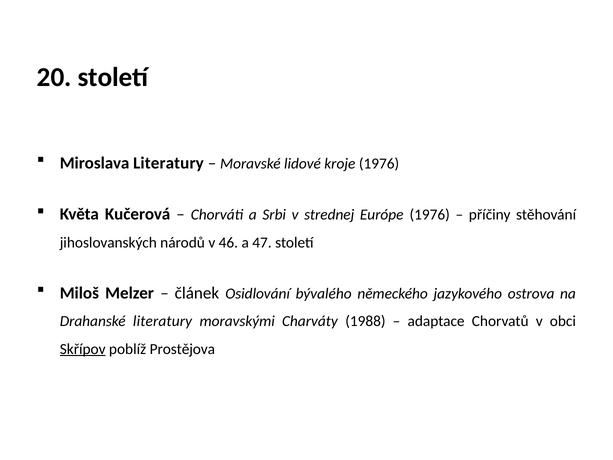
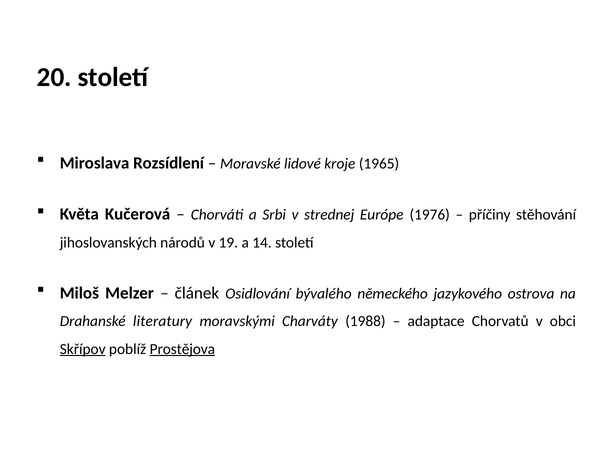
Miroslava Literatury: Literatury -> Rozsídlení (169, 163)
kroje 1976: 1976 -> 1965 (379, 163)
46: 46 -> 19 (228, 243)
47: 47 -> 14 (262, 243)
Prostějova underline: none -> present (182, 349)
